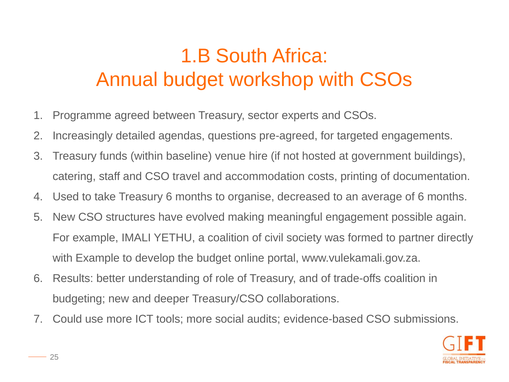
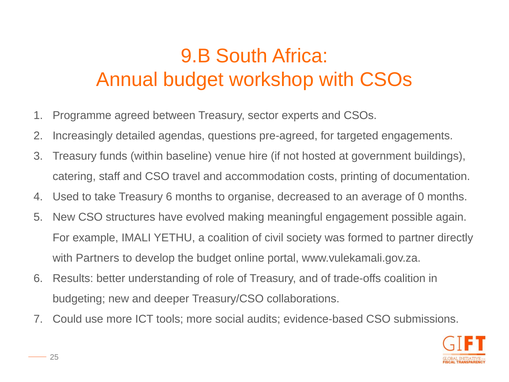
1.B: 1.B -> 9.B (196, 56)
of 6: 6 -> 0 (421, 197)
with Example: Example -> Partners (98, 258)
